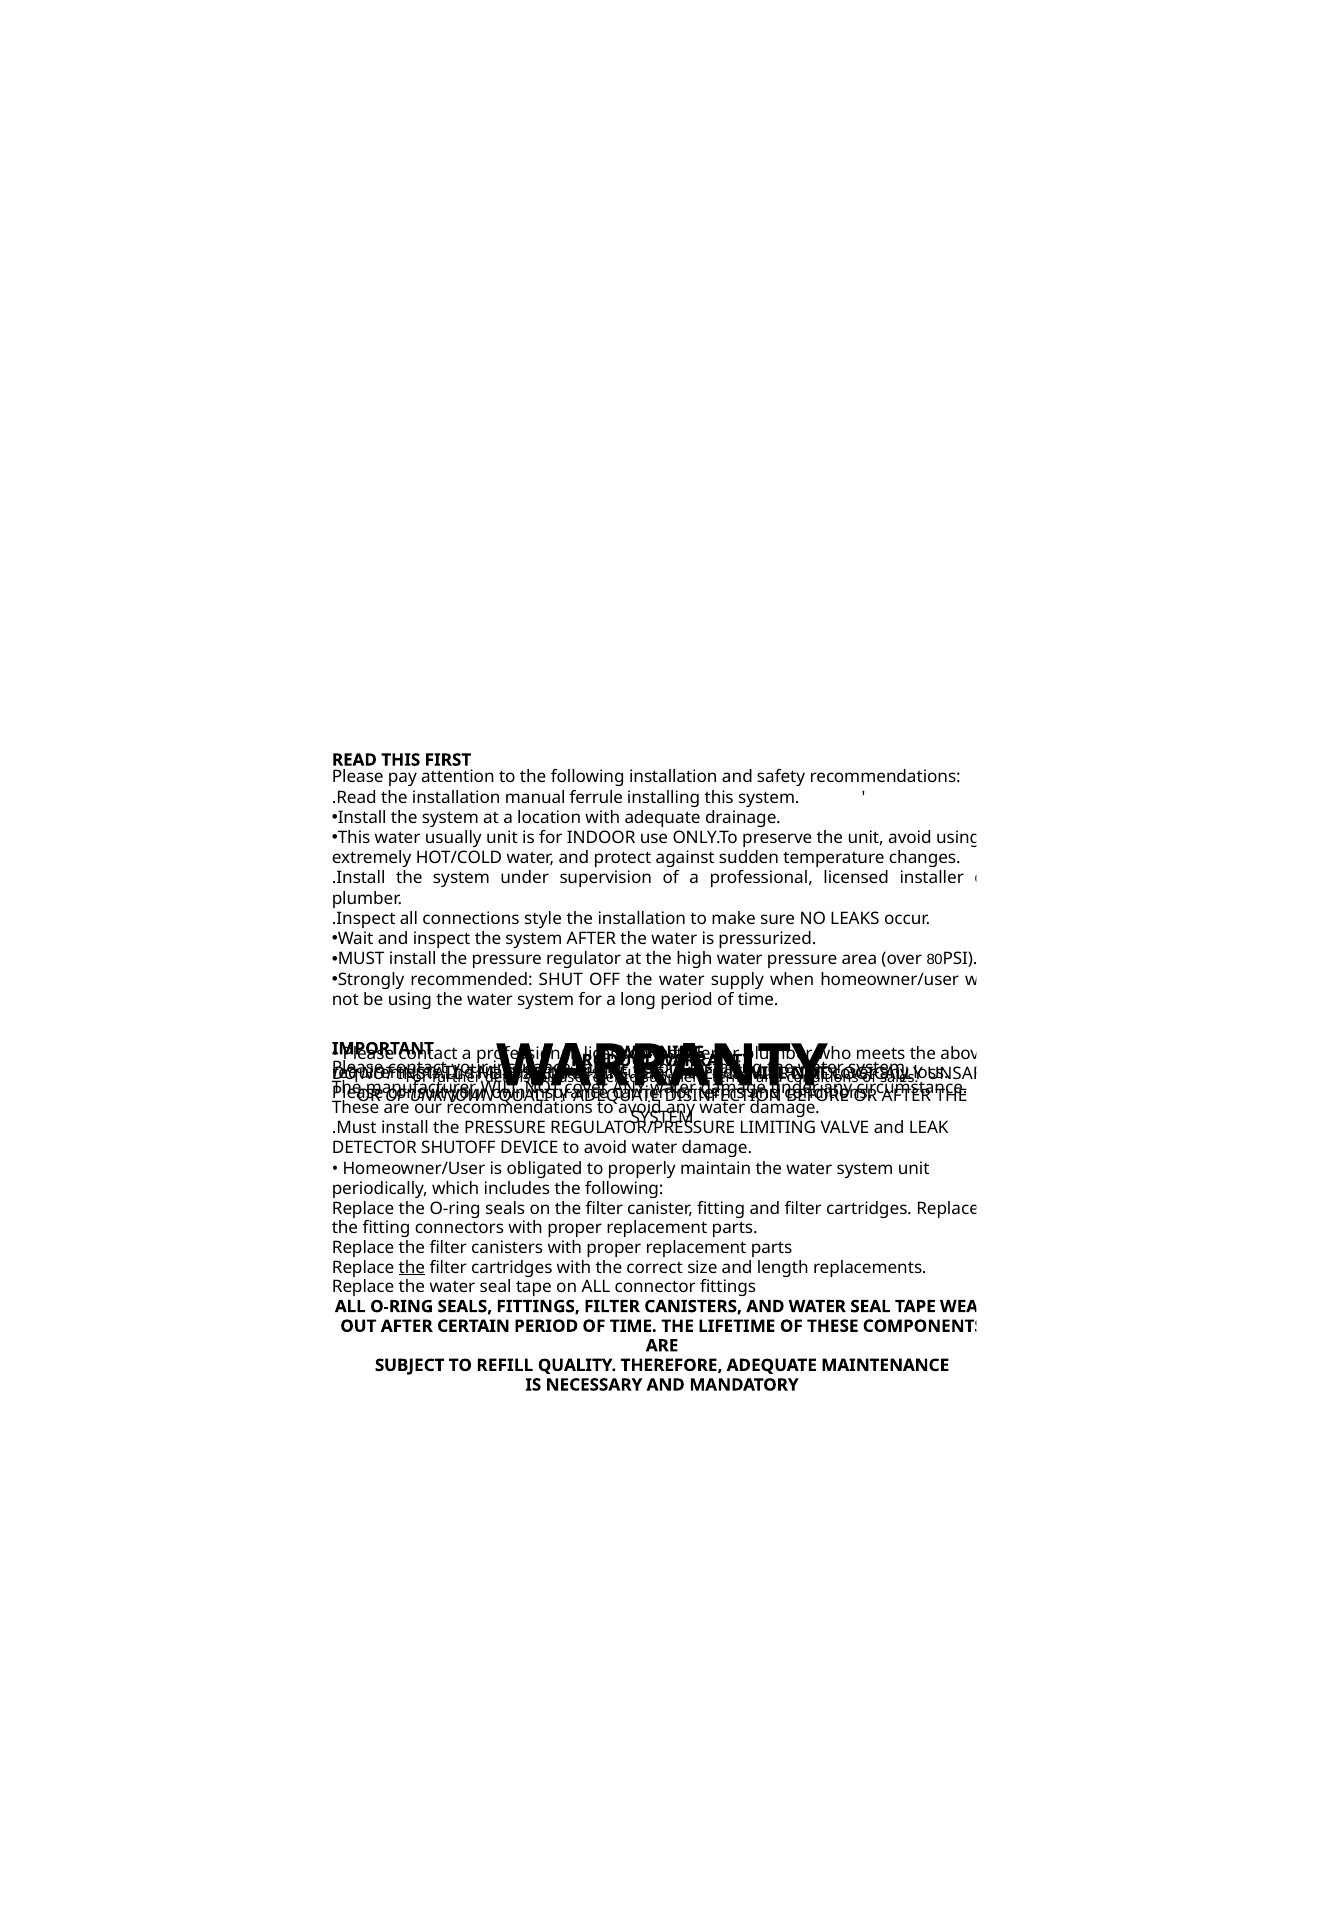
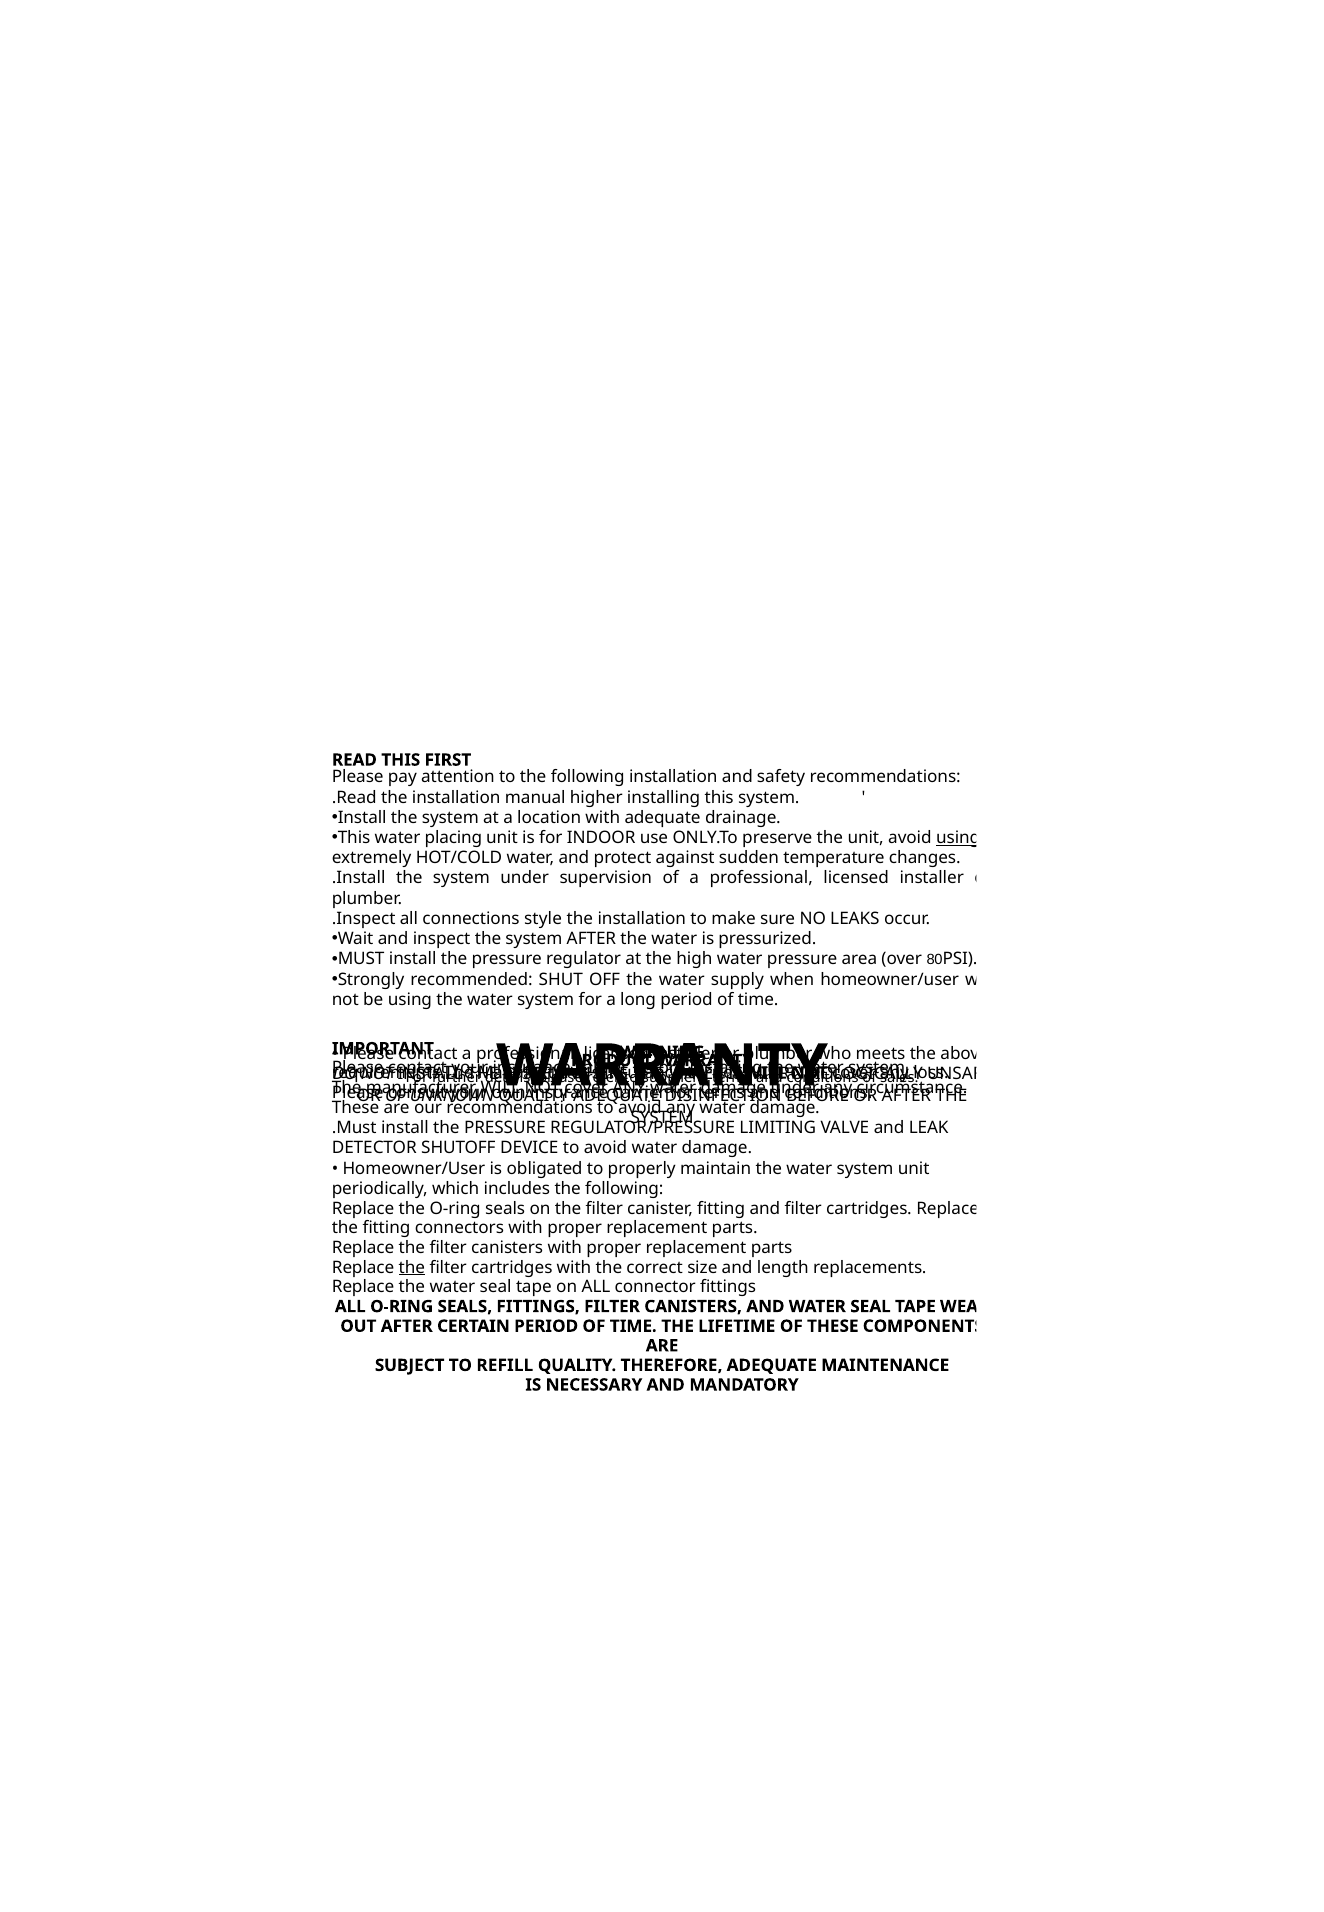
ferrule: ferrule -> higher (596, 798)
usually: usually -> placing (453, 838)
using underline: none -> present (958, 838)
